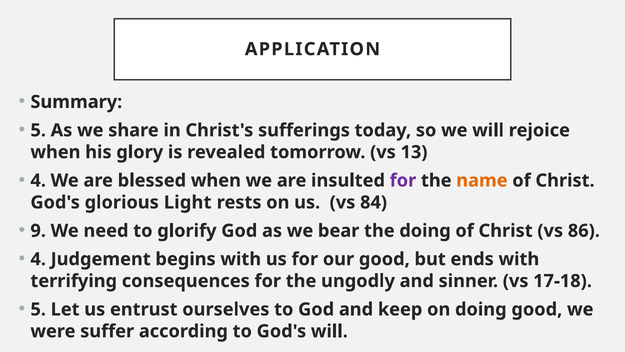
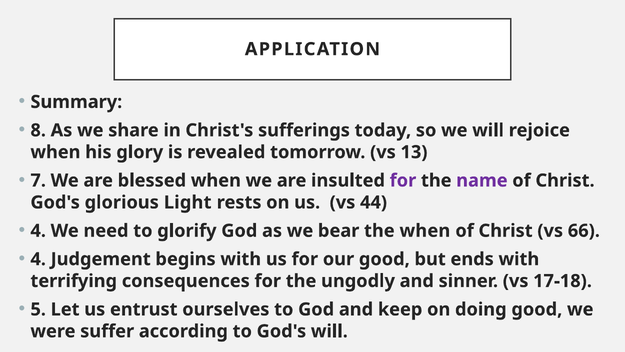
5: 5 -> 8 (38, 130)
4: 4 -> 7 (38, 180)
name colour: orange -> purple (482, 180)
84: 84 -> 44 (374, 202)
9: 9 -> 4 (38, 231)
the doing: doing -> when (425, 231)
86: 86 -> 66 (584, 231)
